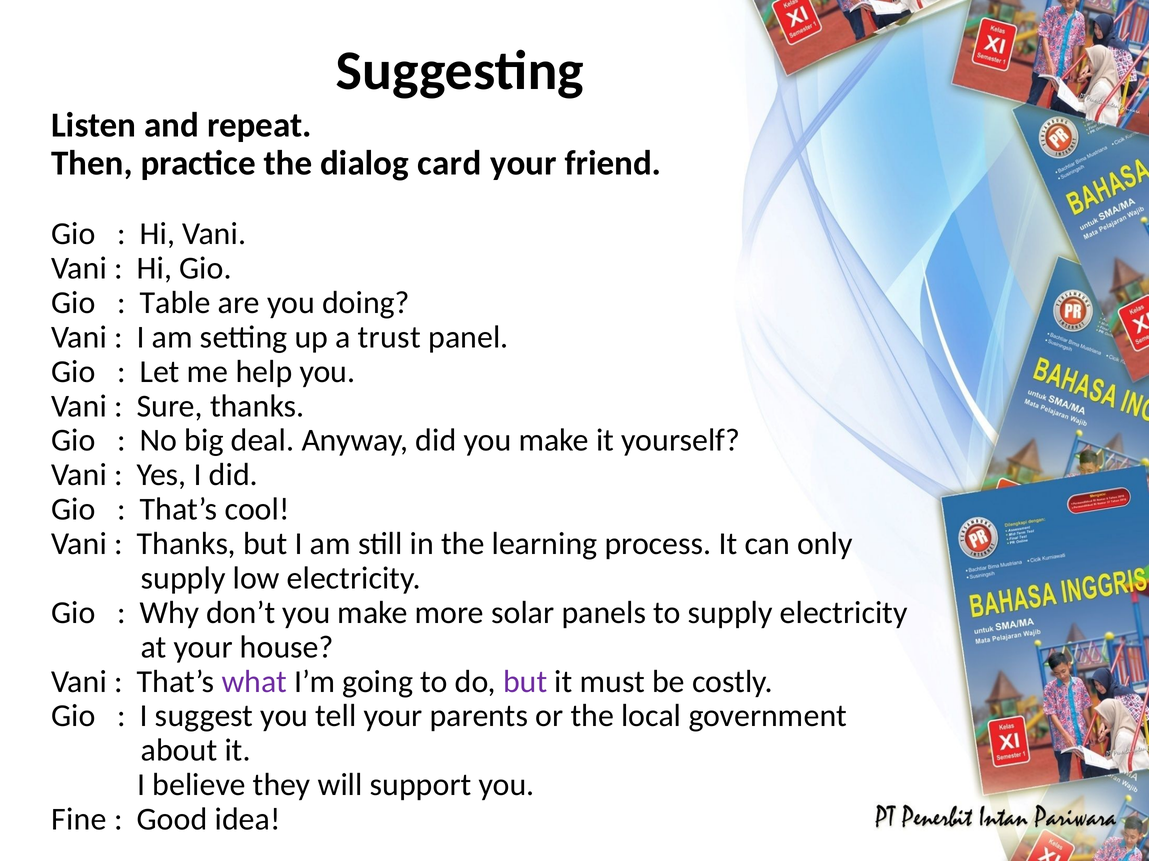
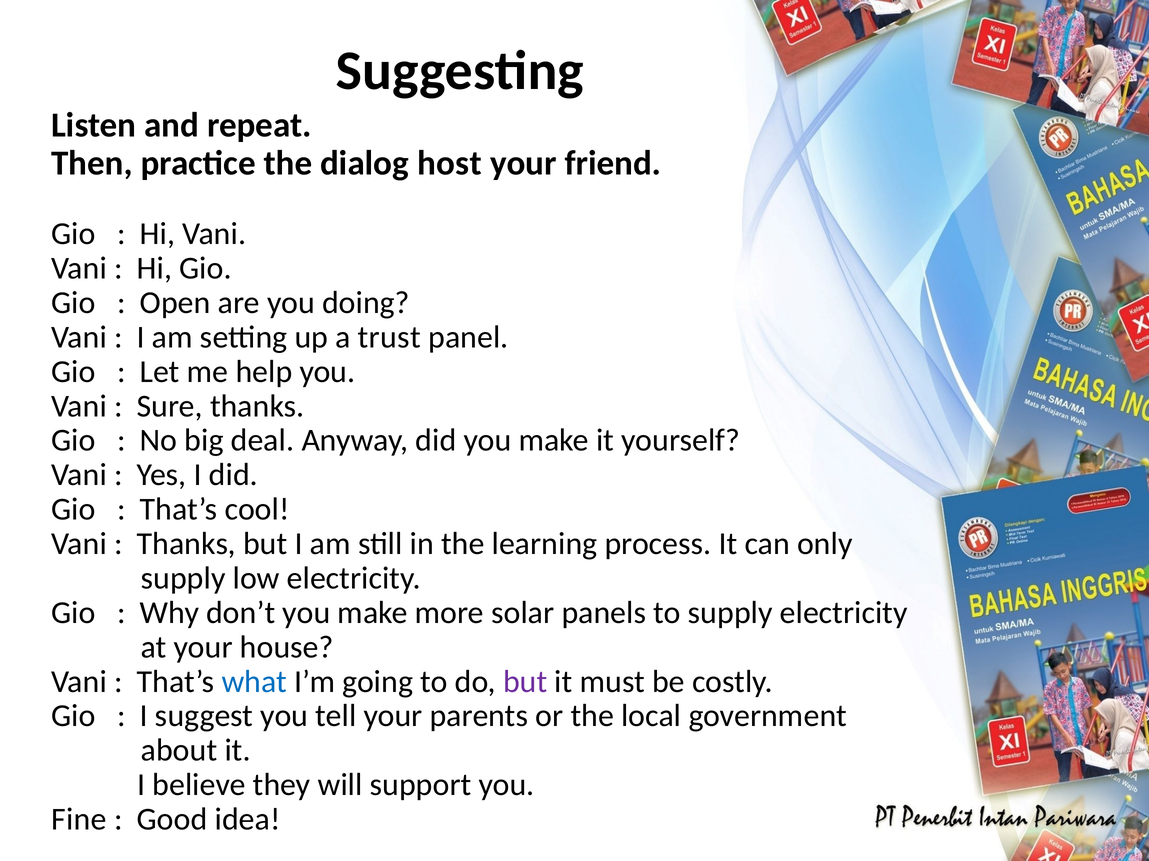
card: card -> host (449, 163)
Table: Table -> Open (175, 303)
what colour: purple -> blue (254, 682)
